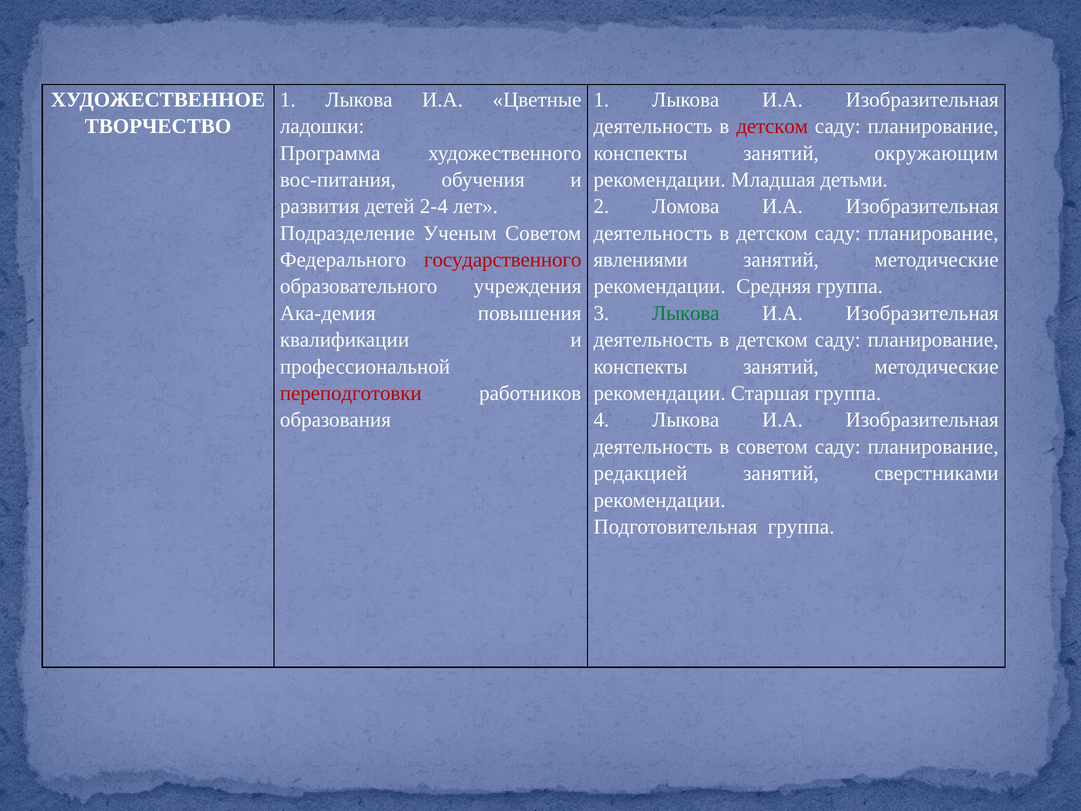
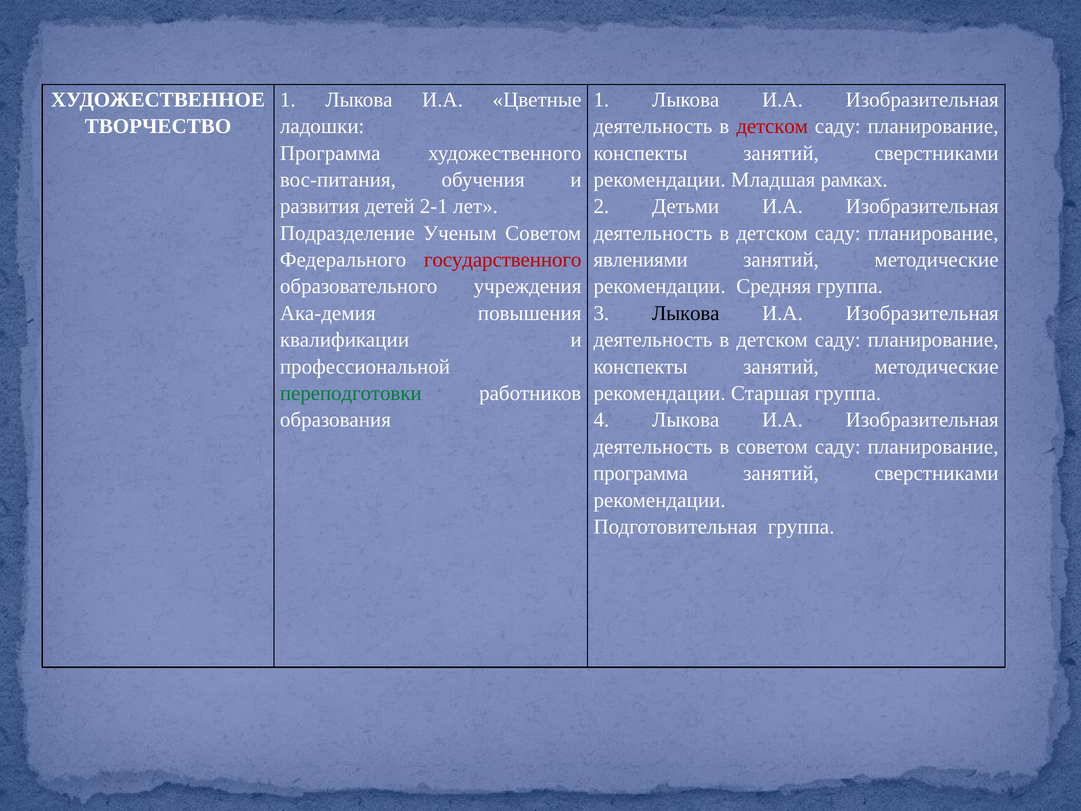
конспекты занятий окружающим: окружающим -> сверстниками (937, 153)
детьми: детьми -> рамках (854, 180)
2-4: 2-4 -> 2-1 (434, 206)
Ломова: Ломова -> Детьми (686, 206)
Лыкова colour: green -> black (686, 313)
переподготовки colour: red -> green (351, 393)
редакцией: редакцией -> программа (641, 473)
